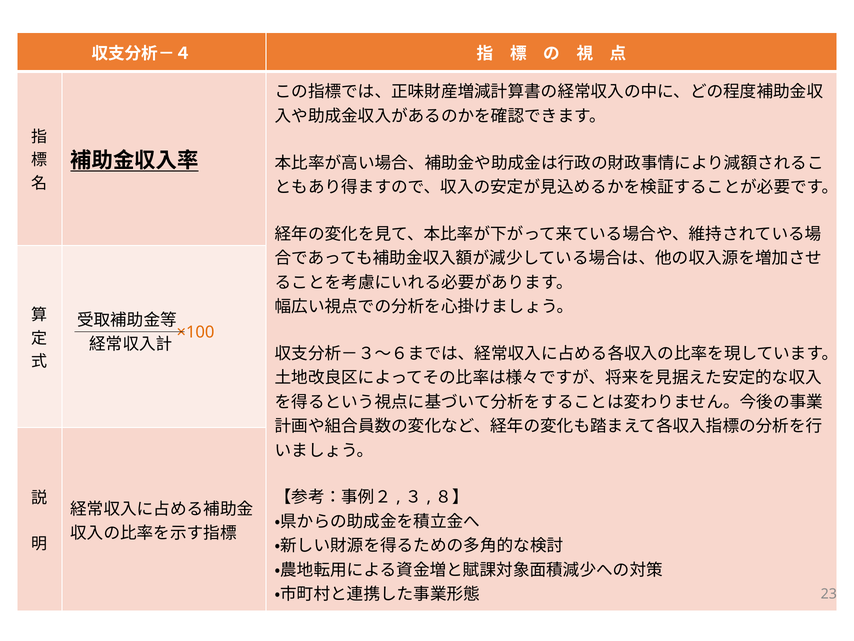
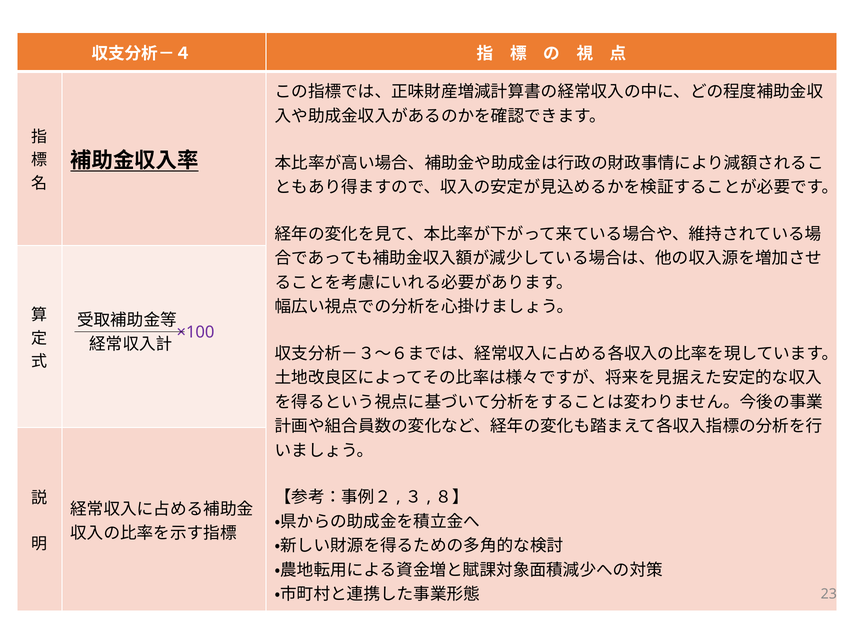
×100 colour: orange -> purple (195, 332)
